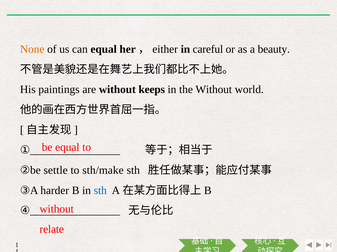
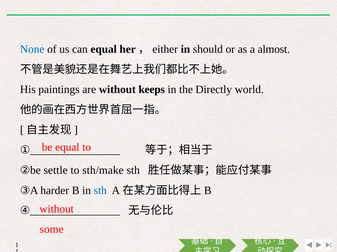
None colour: orange -> blue (32, 49)
careful: careful -> should (208, 49)
beauty: beauty -> almost (274, 49)
the Without: Without -> Directly (214, 90)
relate: relate -> some (52, 230)
